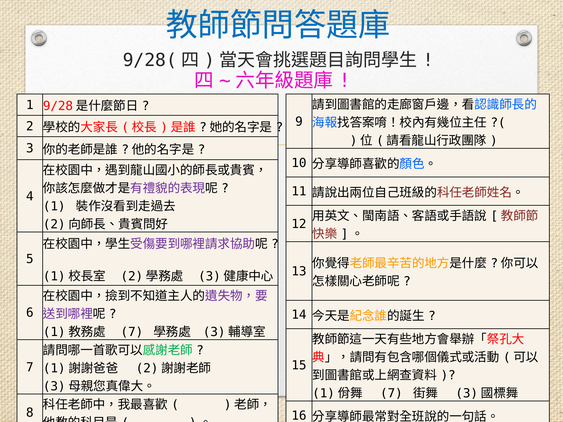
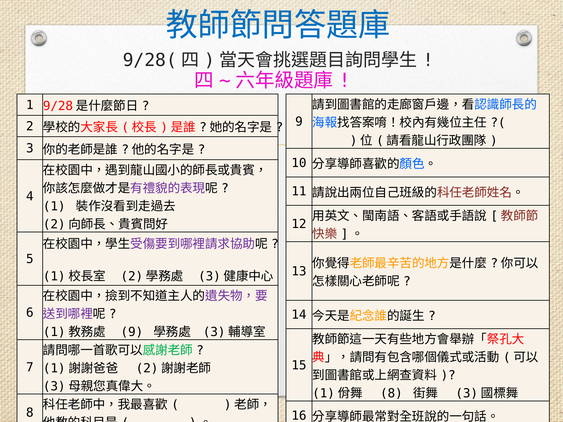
7: 7 -> 9 (132, 332)
7: 7 -> 8 (391, 394)
